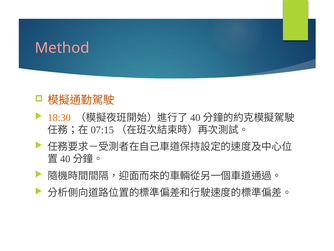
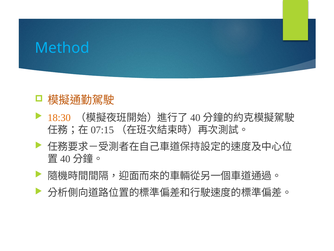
Method colour: pink -> light blue (62, 48)
